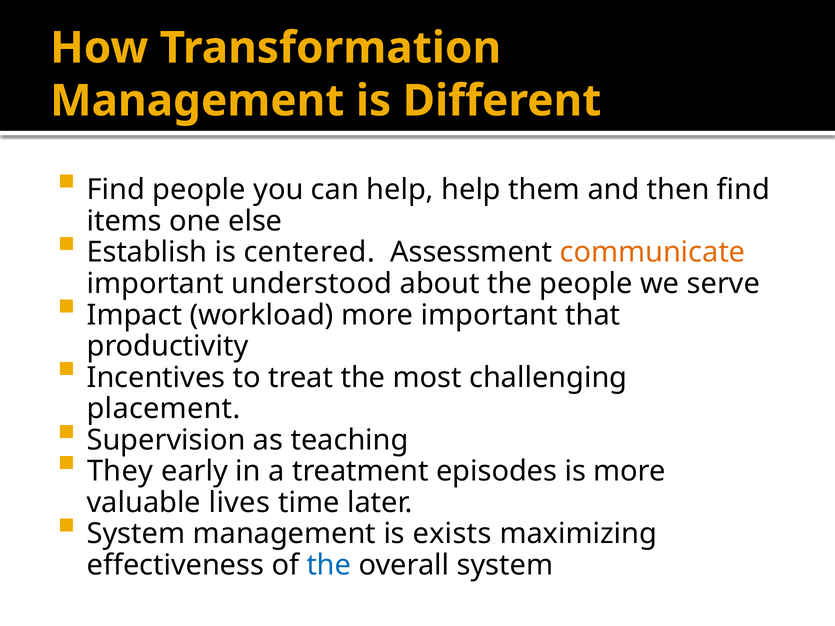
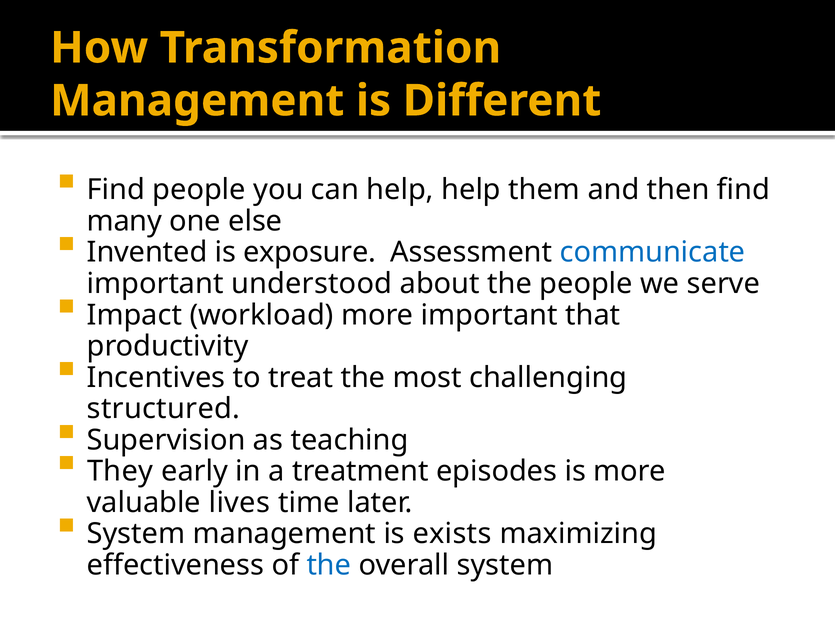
items: items -> many (124, 221)
Establish: Establish -> Invented (147, 252)
centered: centered -> exposure (310, 252)
communicate colour: orange -> blue (653, 252)
placement: placement -> structured (164, 409)
